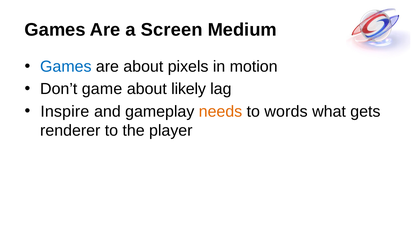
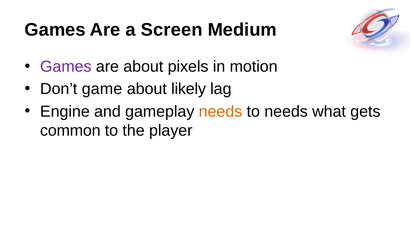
Games colour: blue -> purple (66, 67)
Inspire: Inspire -> Engine (65, 112)
to words: words -> needs (286, 112)
renderer: renderer -> common (70, 131)
